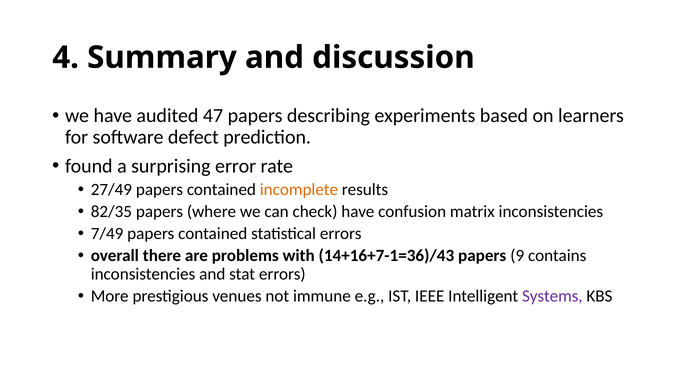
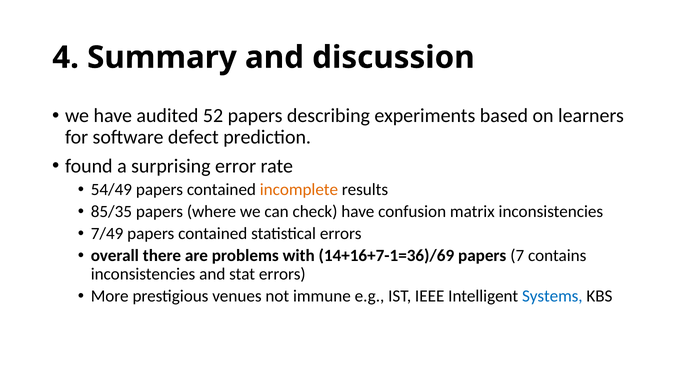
47: 47 -> 52 (213, 116)
27/49: 27/49 -> 54/49 (111, 190)
82/35: 82/35 -> 85/35 (111, 212)
14+16+7-1=36)/43: 14+16+7-1=36)/43 -> 14+16+7-1=36)/69 (386, 256)
9: 9 -> 7 (517, 256)
Systems colour: purple -> blue (552, 296)
